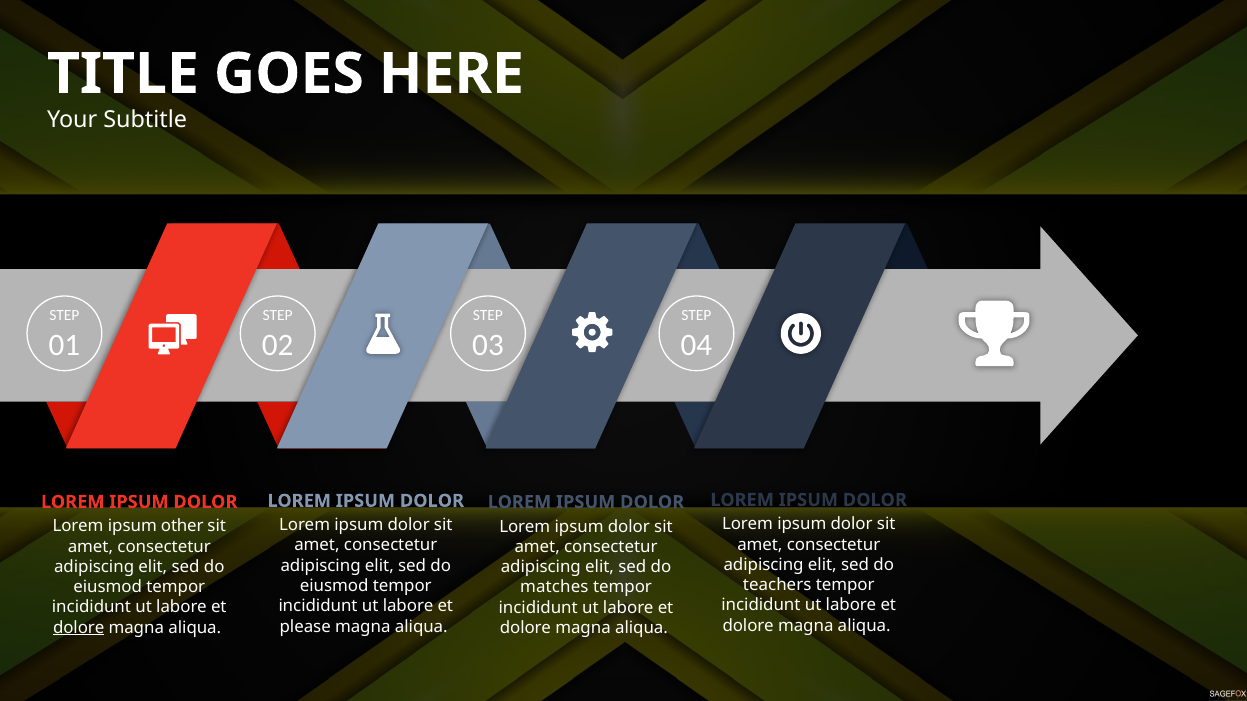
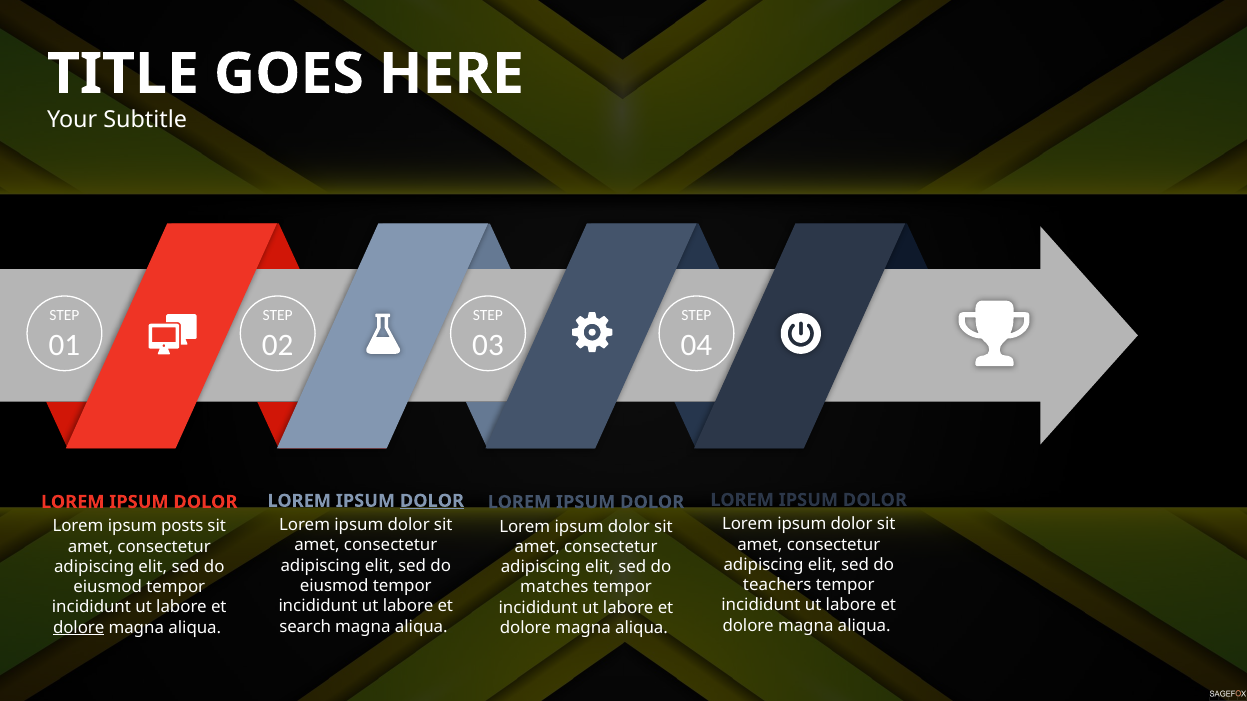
DOLOR underline: none -> present (432, 501)
other: other -> posts (182, 527)
please: please -> search (305, 627)
